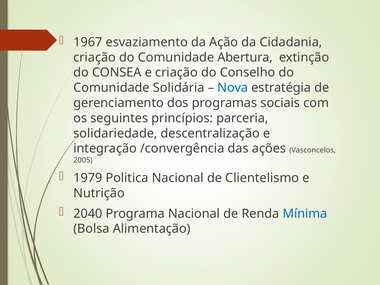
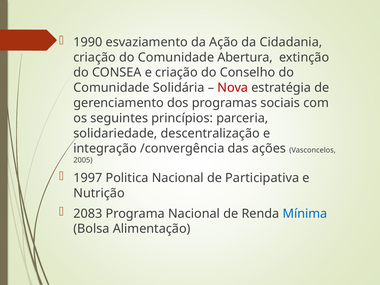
1967: 1967 -> 1990 (88, 42)
Nova colour: blue -> red (233, 88)
1979: 1979 -> 1997 (88, 178)
Clientelismo: Clientelismo -> Participativa (262, 178)
2040: 2040 -> 2083 (88, 214)
